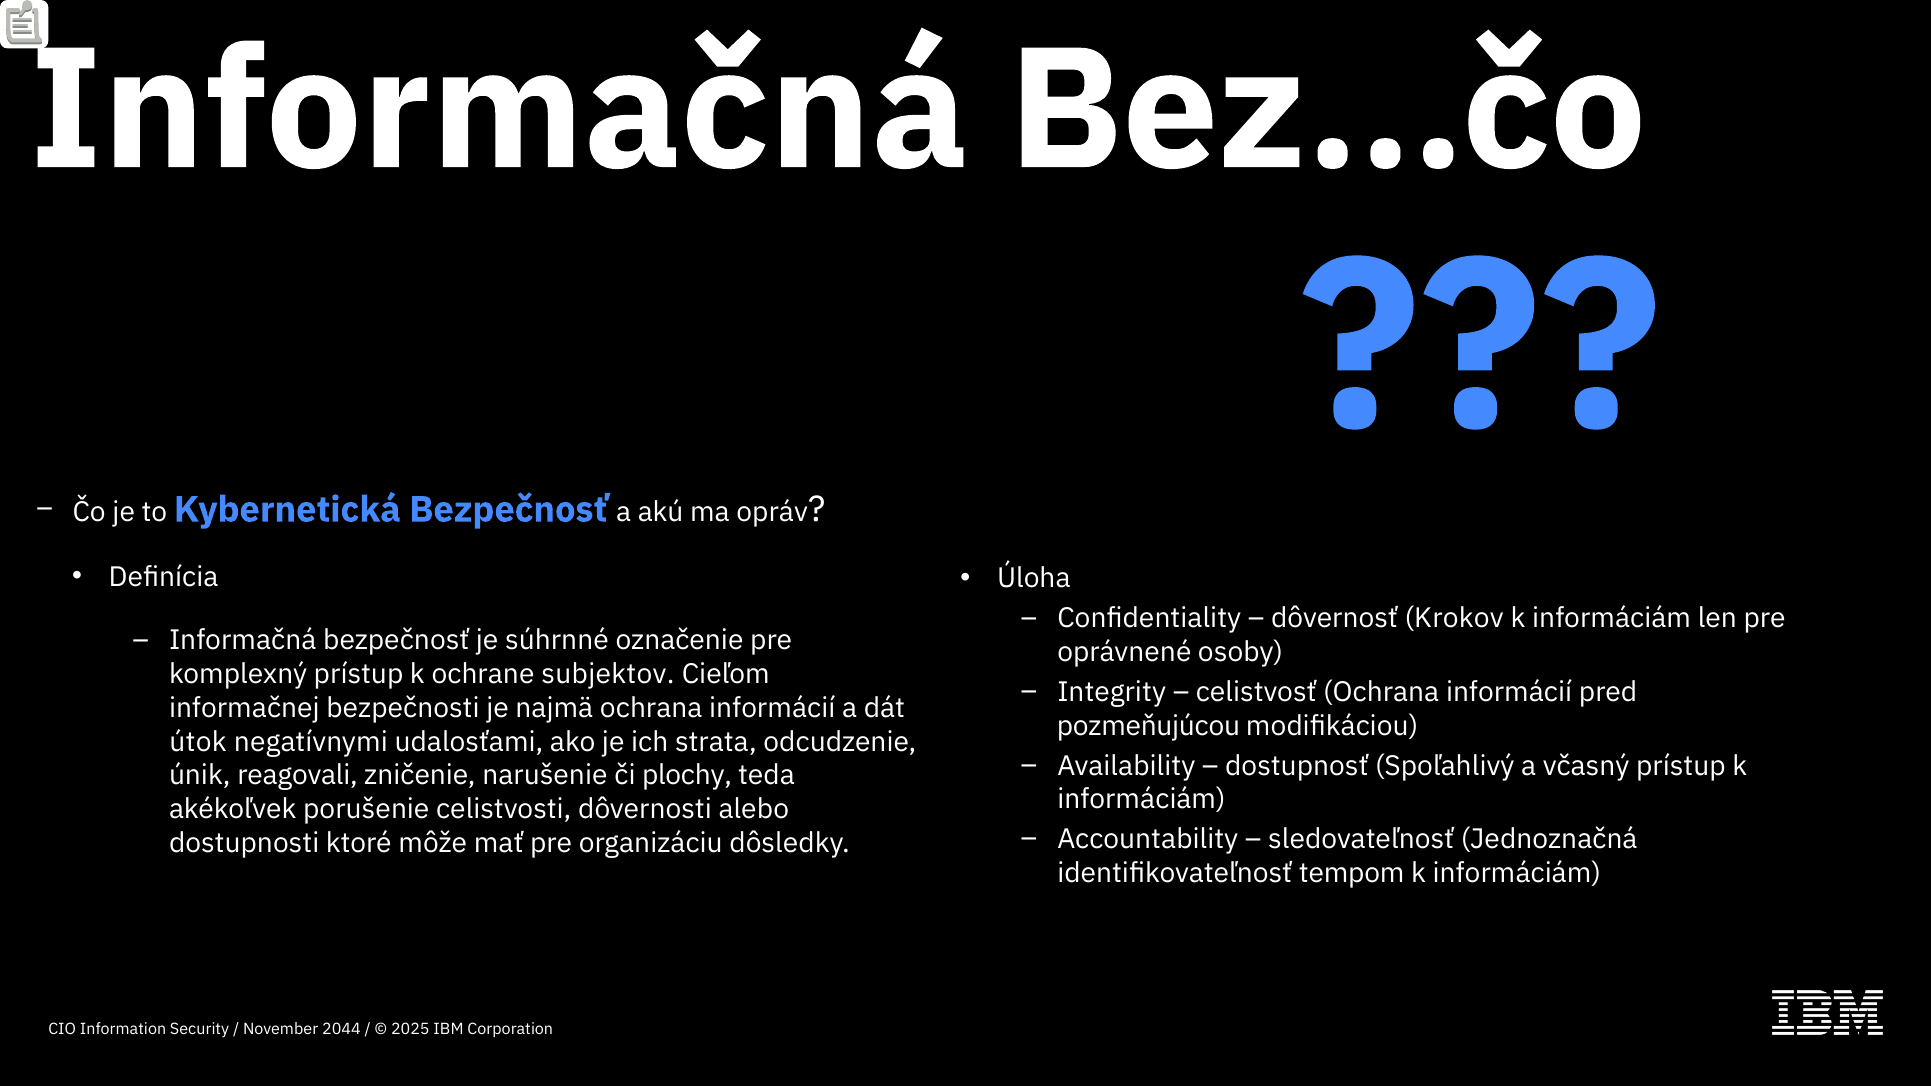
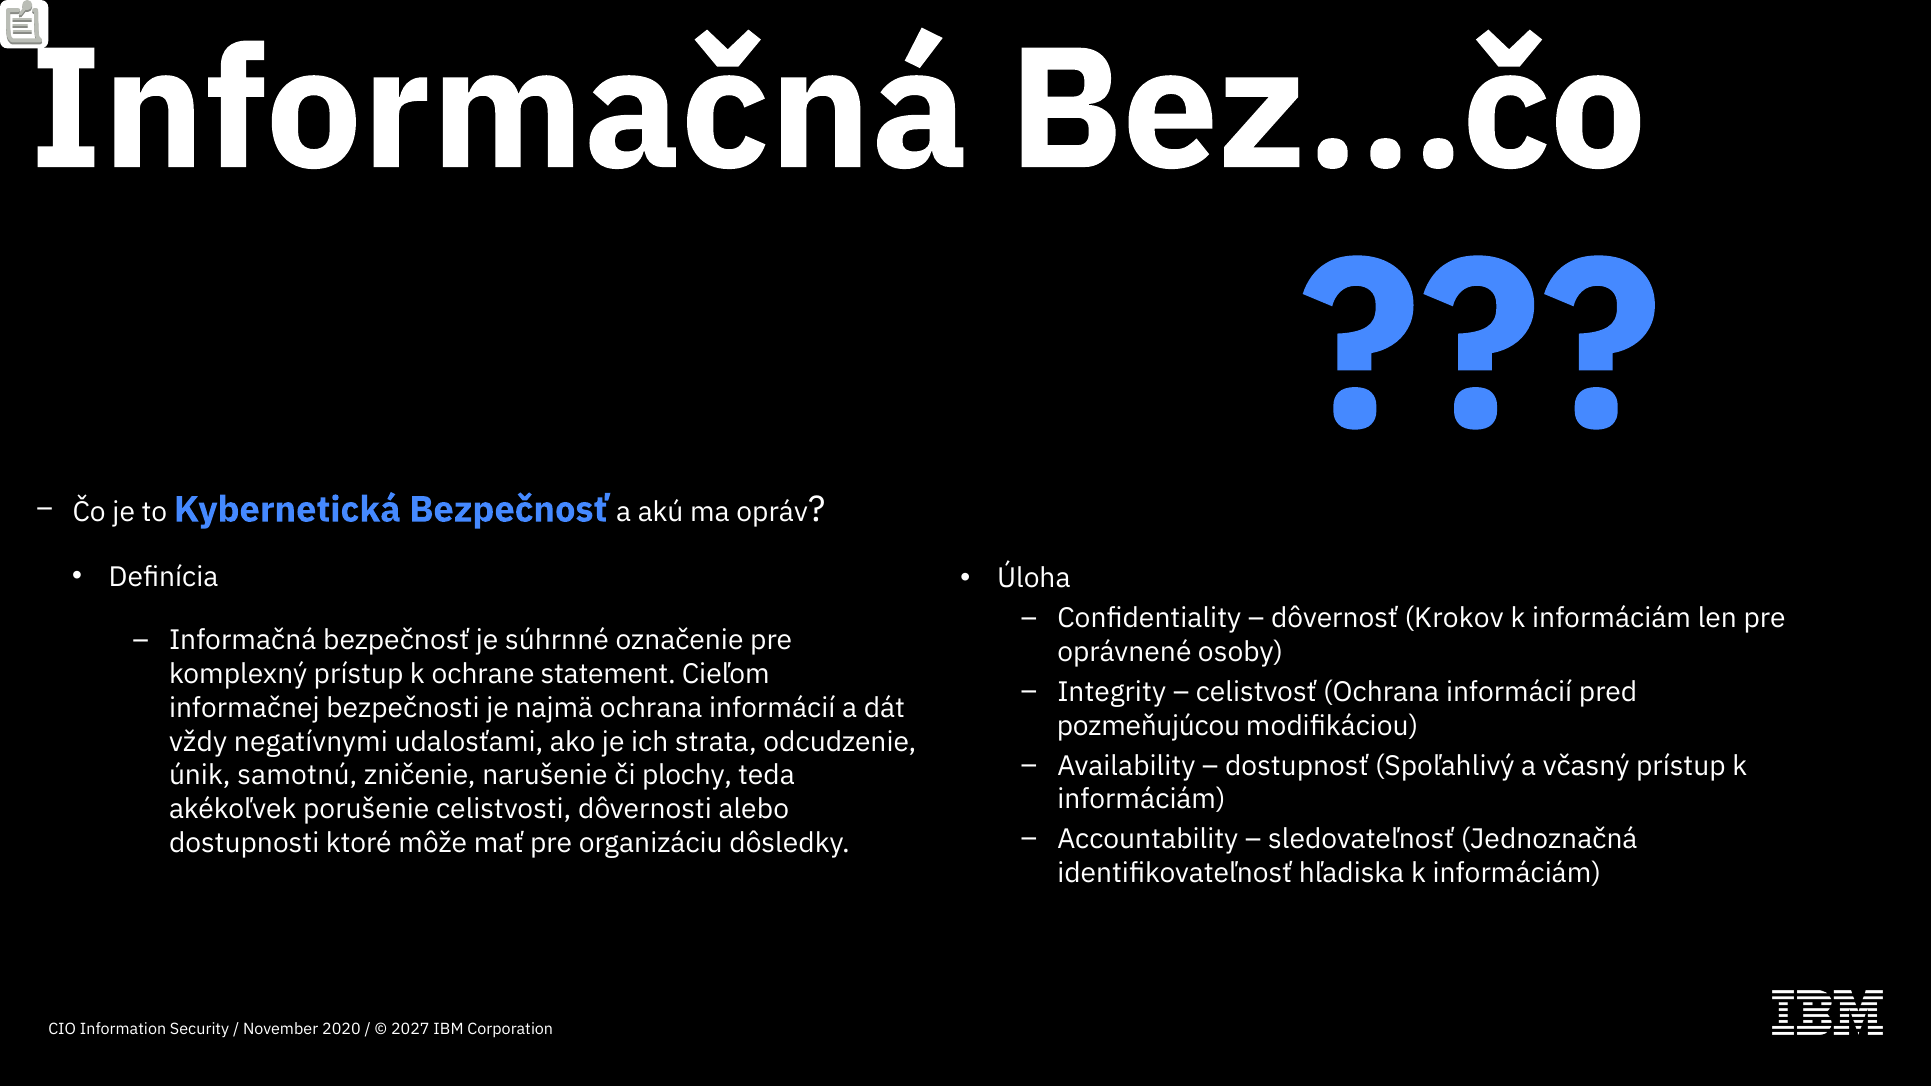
subjektov: subjektov -> statement (608, 674)
útok: útok -> vždy (198, 742)
reagovali: reagovali -> samotnú (297, 776)
tempom: tempom -> hľadiska (1352, 873)
2044: 2044 -> 2020 (341, 1030)
2025: 2025 -> 2027 (410, 1030)
